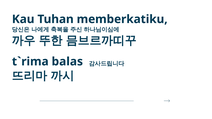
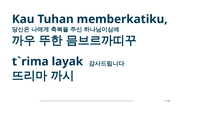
balas: balas -> layak (67, 62)
